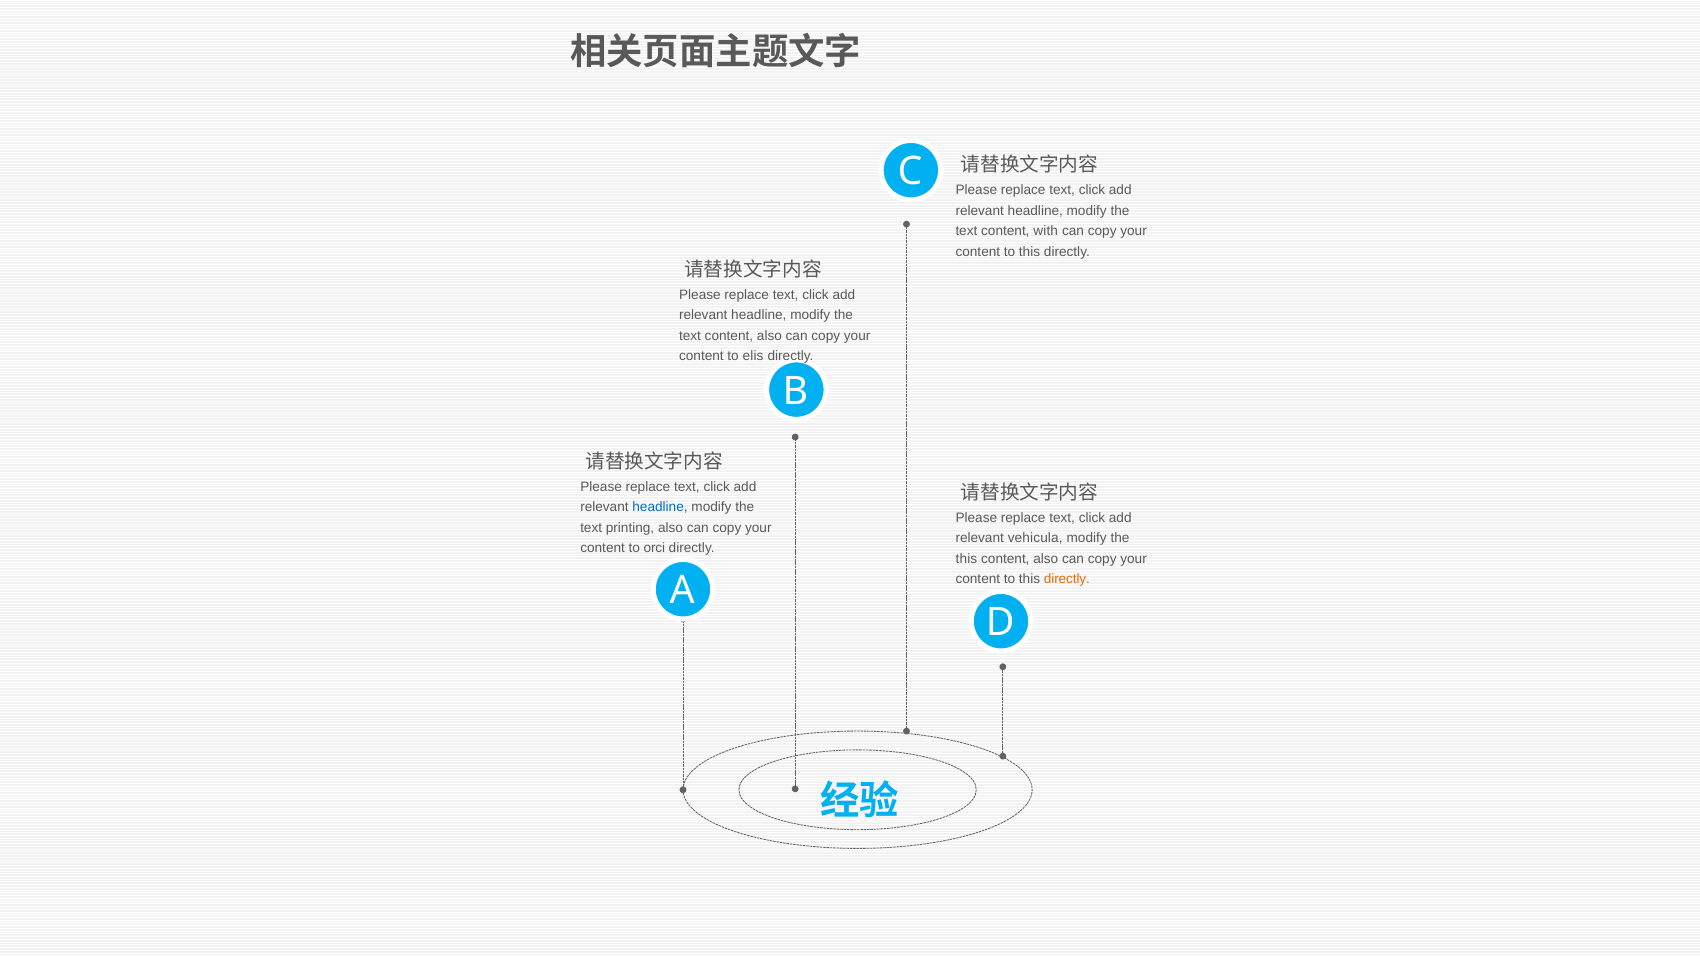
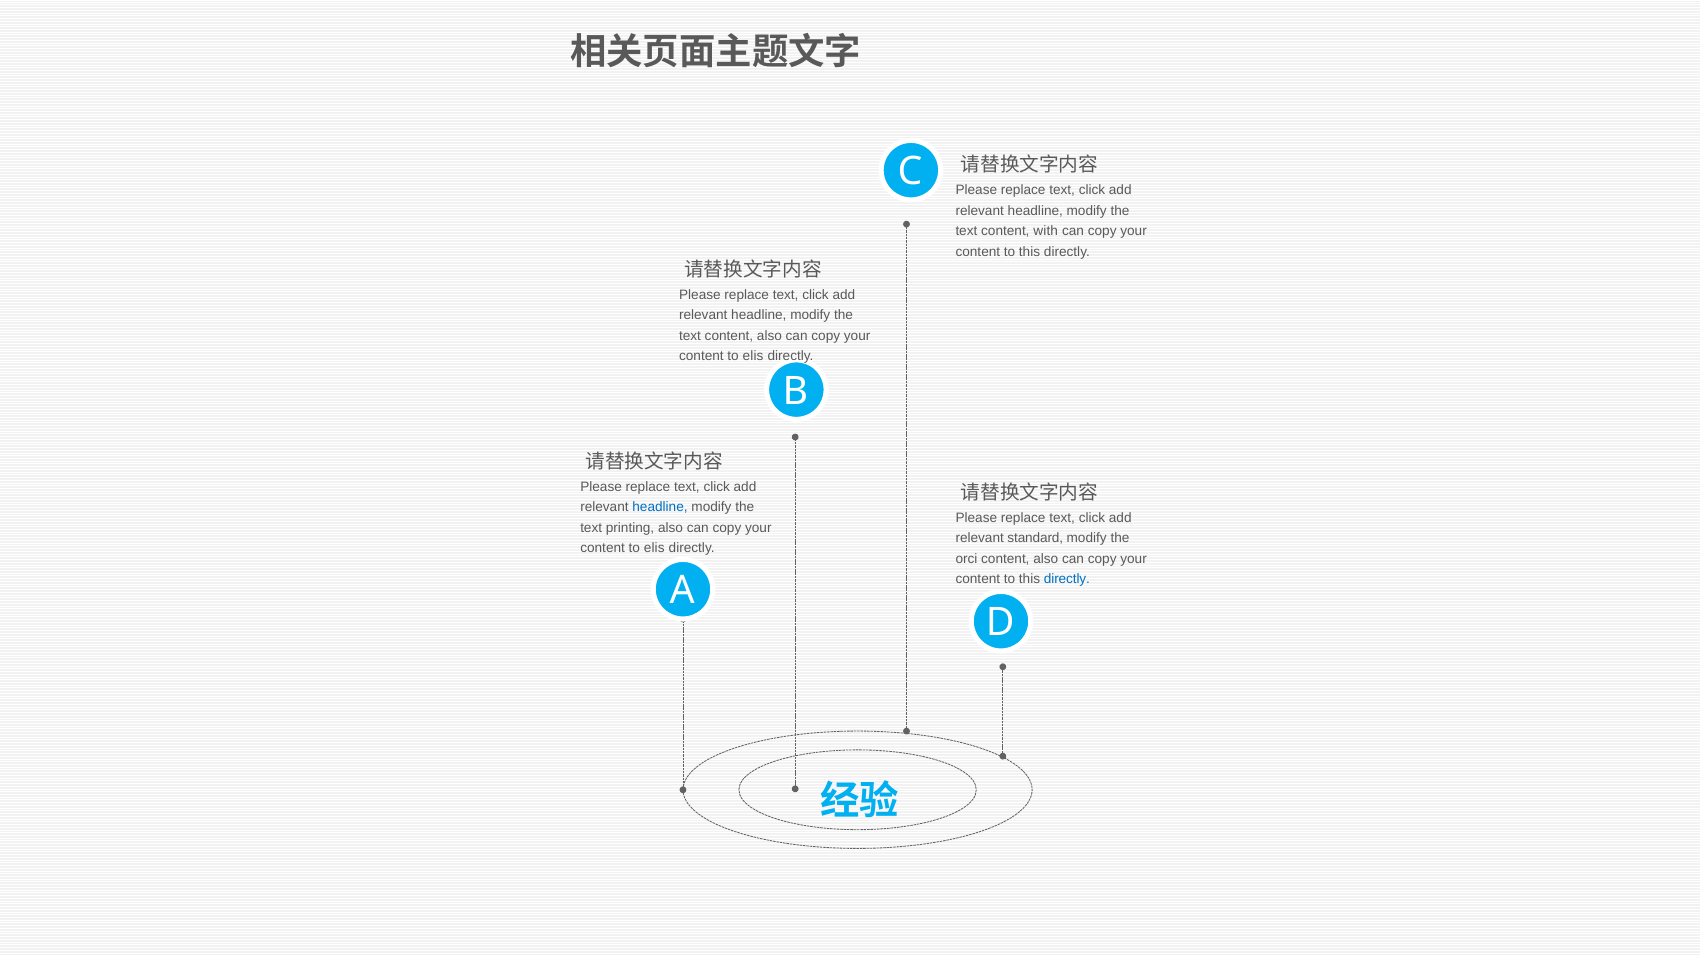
vehicula: vehicula -> standard (1035, 538)
orci: orci -> elis (654, 548)
this: this -> orci (967, 559)
directly colour: orange -> blue (1067, 579)
